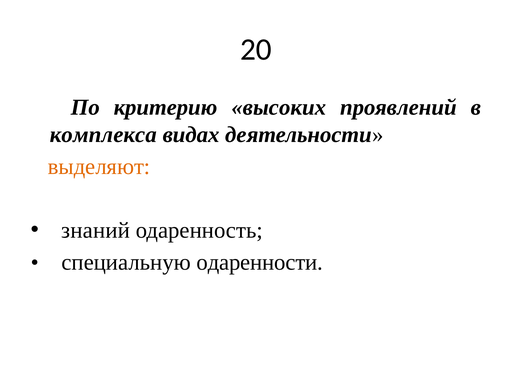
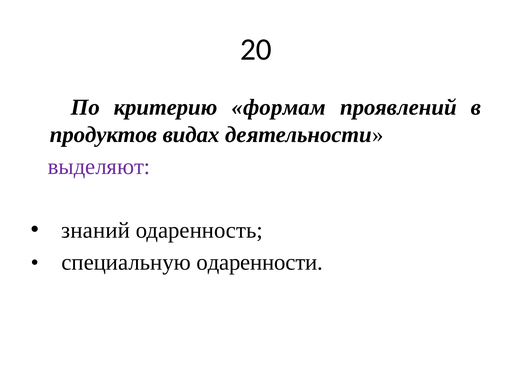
высоких: высоких -> формам (279, 107)
комплекса: комплекса -> продуктов (104, 135)
выделяют colour: orange -> purple (99, 167)
